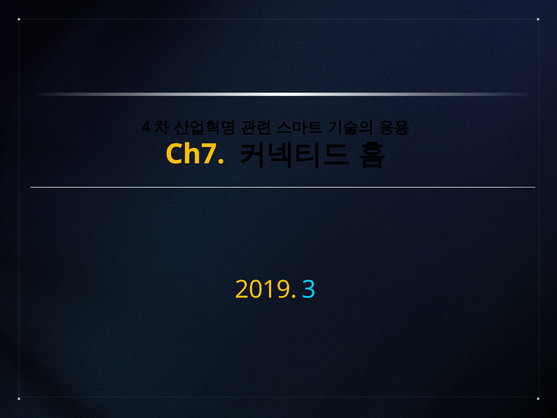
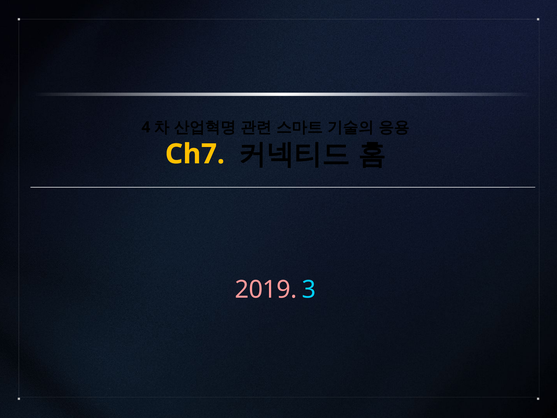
2019 colour: yellow -> pink (266, 289)
